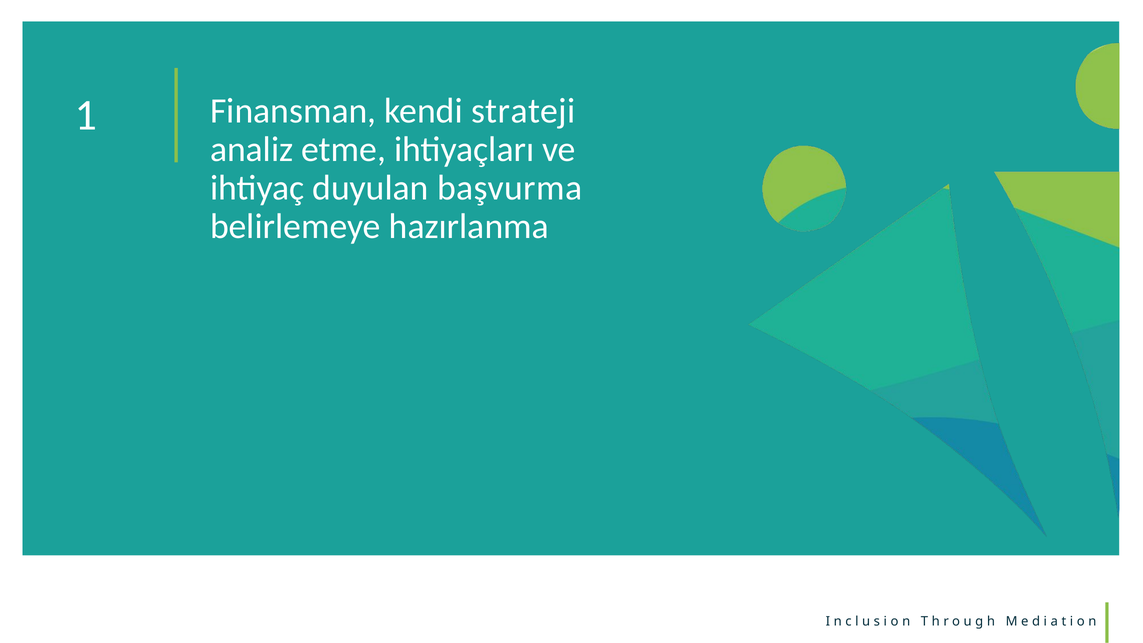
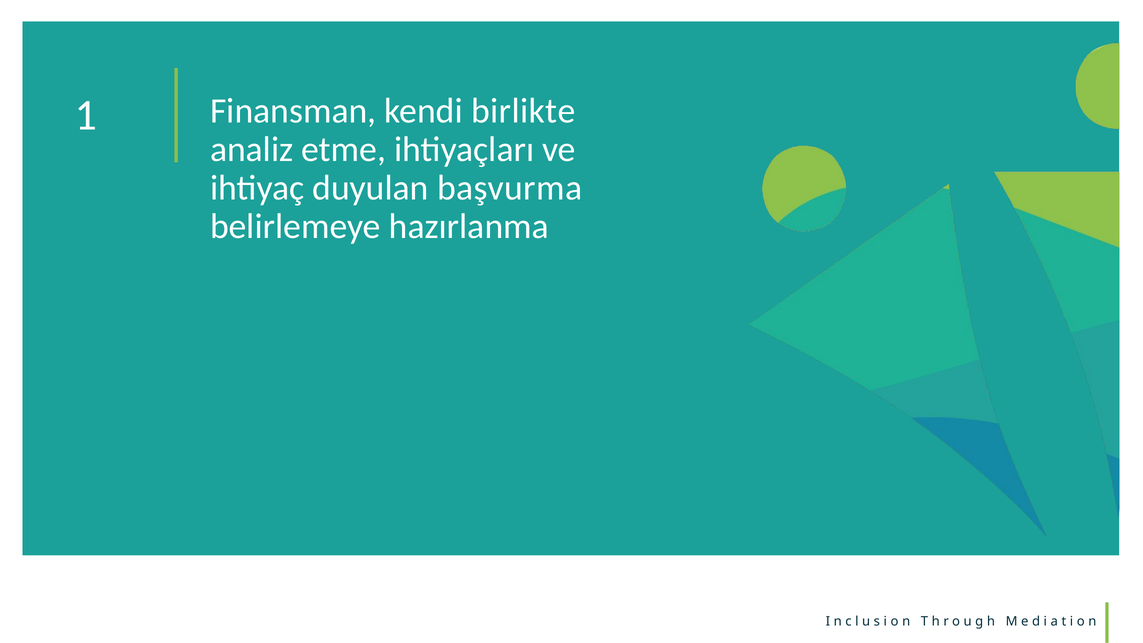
strateji: strateji -> birlikte (523, 111)
